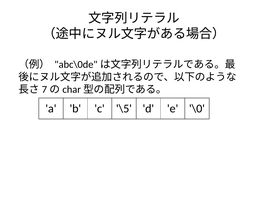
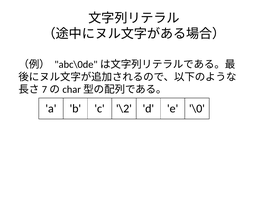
\5: \5 -> \2 (124, 109)
